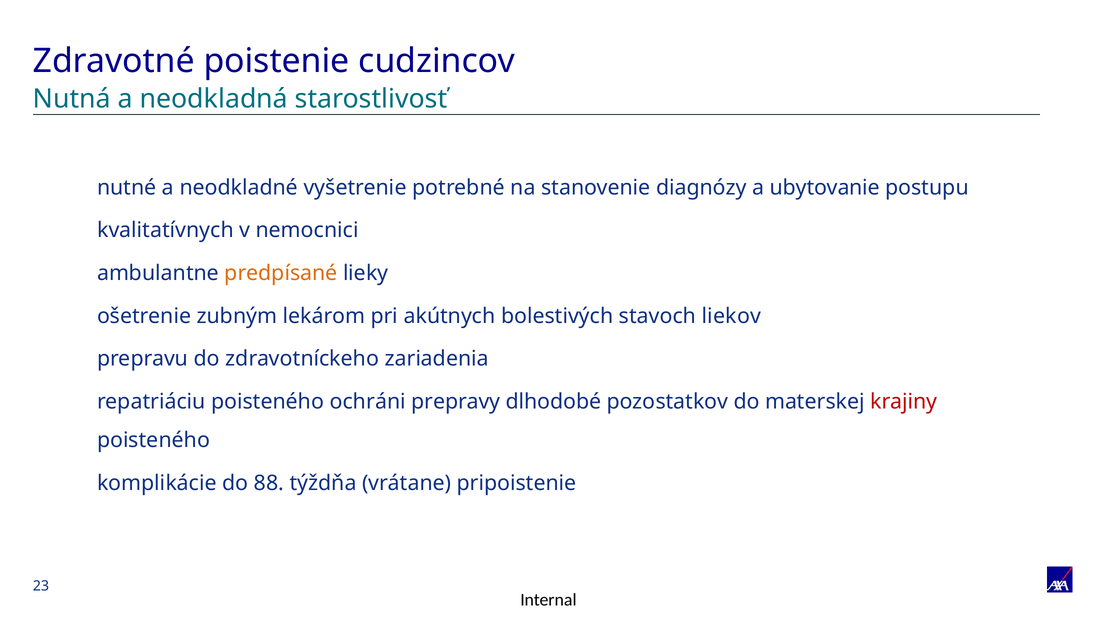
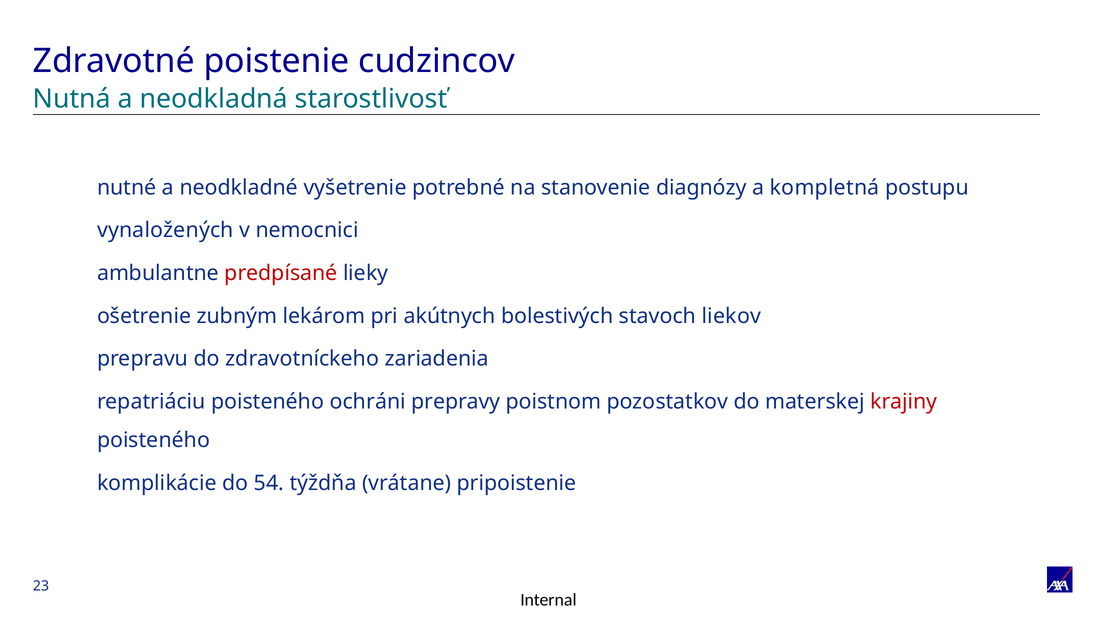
ubytovanie: ubytovanie -> kompletná (825, 187)
kvalitatívnych: kvalitatívnych -> vynaložených (165, 230)
predpísané colour: orange -> red (281, 273)
dlhodobé: dlhodobé -> poistnom (553, 402)
88: 88 -> 54 (269, 483)
